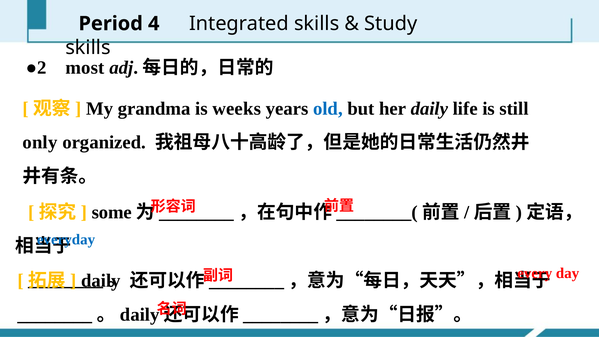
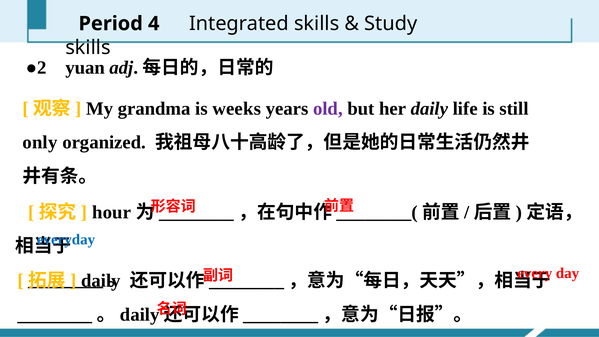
most: most -> yuan (85, 68)
old colour: blue -> purple (328, 109)
some: some -> hour (112, 212)
